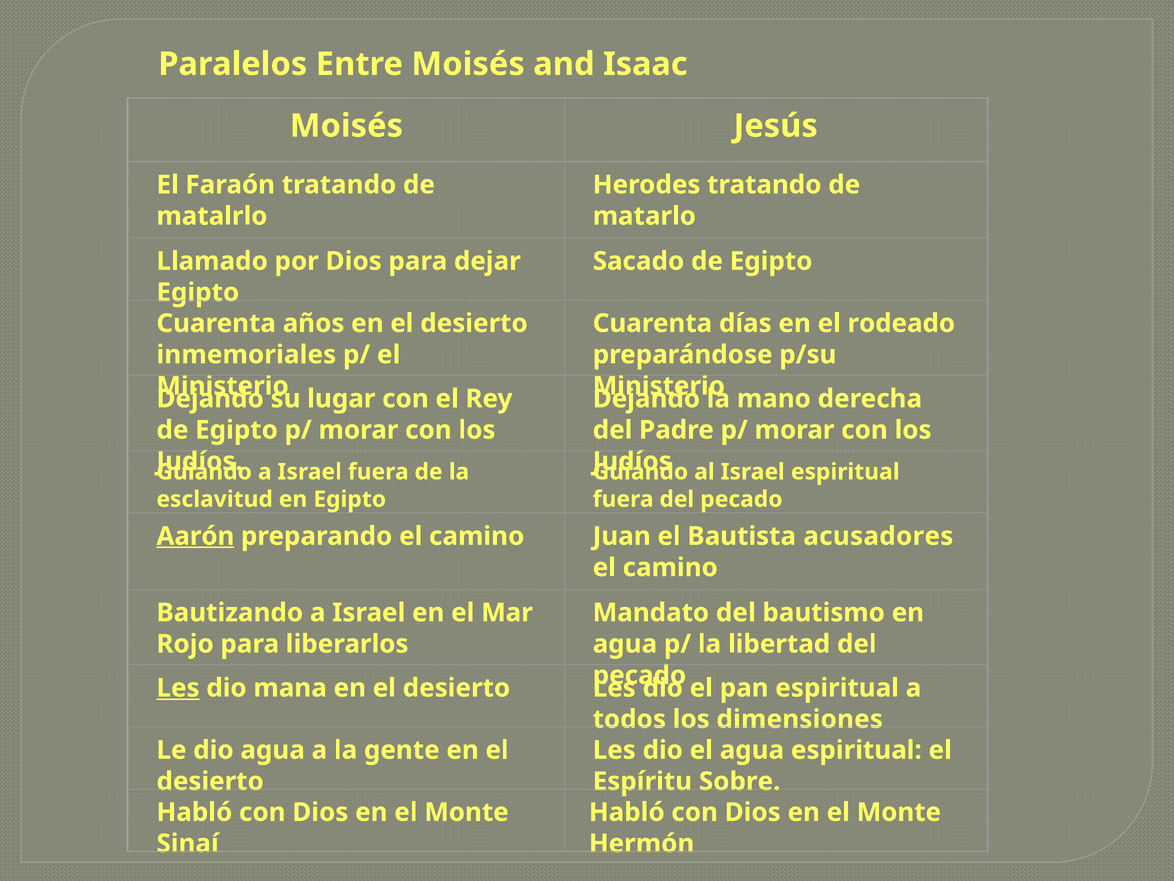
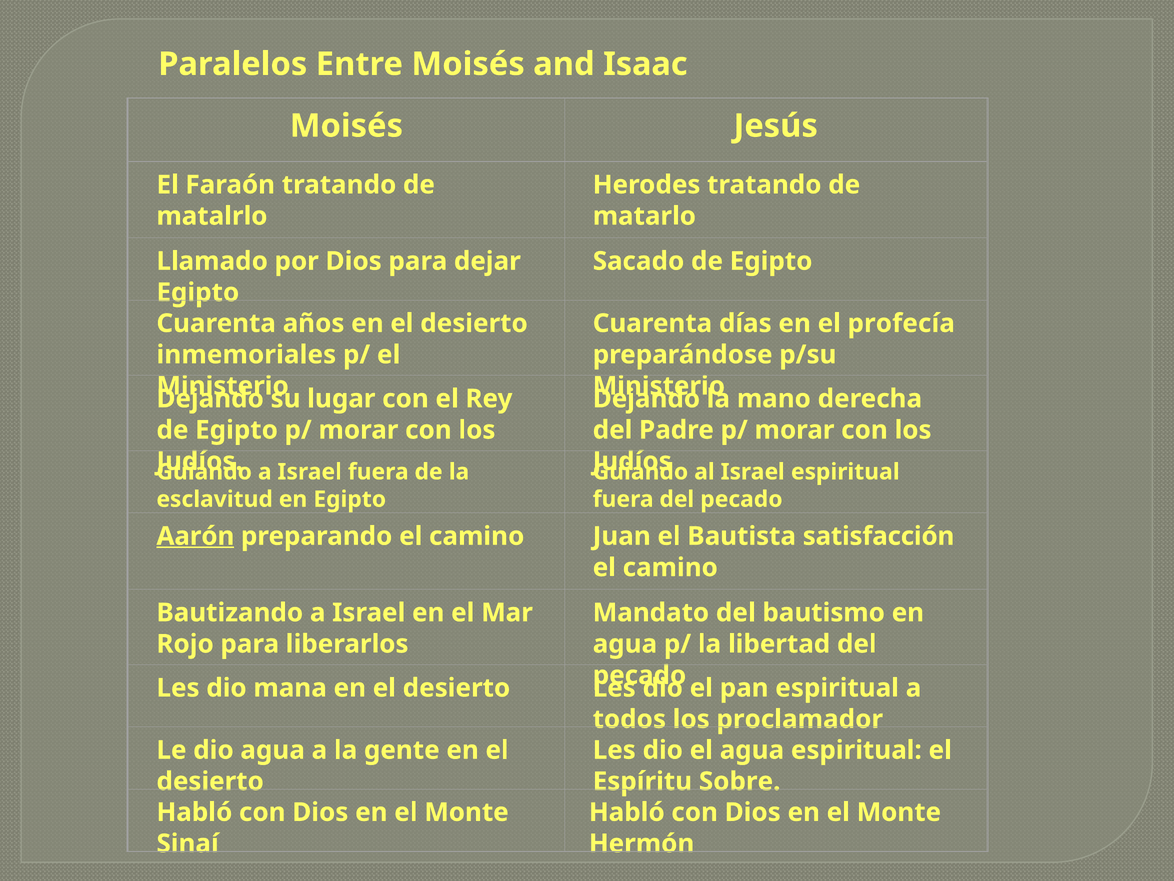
rodeado: rodeado -> profecía (901, 323)
acusadores: acusadores -> satisfacción (879, 536)
Les underline: present -> none (178, 688)
dimensiones: dimensiones -> proclamador (800, 719)
